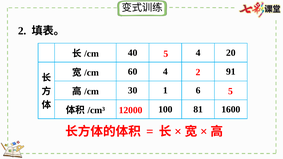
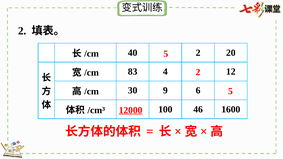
40 4: 4 -> 2 (198, 53)
60: 60 -> 83 (133, 72)
91: 91 -> 12 (231, 72)
1: 1 -> 9 (165, 91)
12000 underline: none -> present (131, 110)
81: 81 -> 46 (198, 109)
